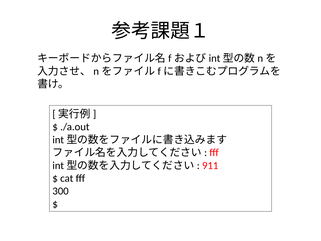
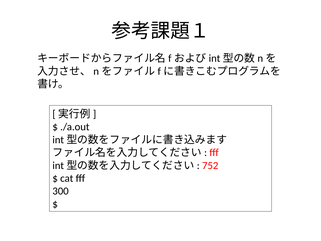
911: 911 -> 752 (210, 165)
